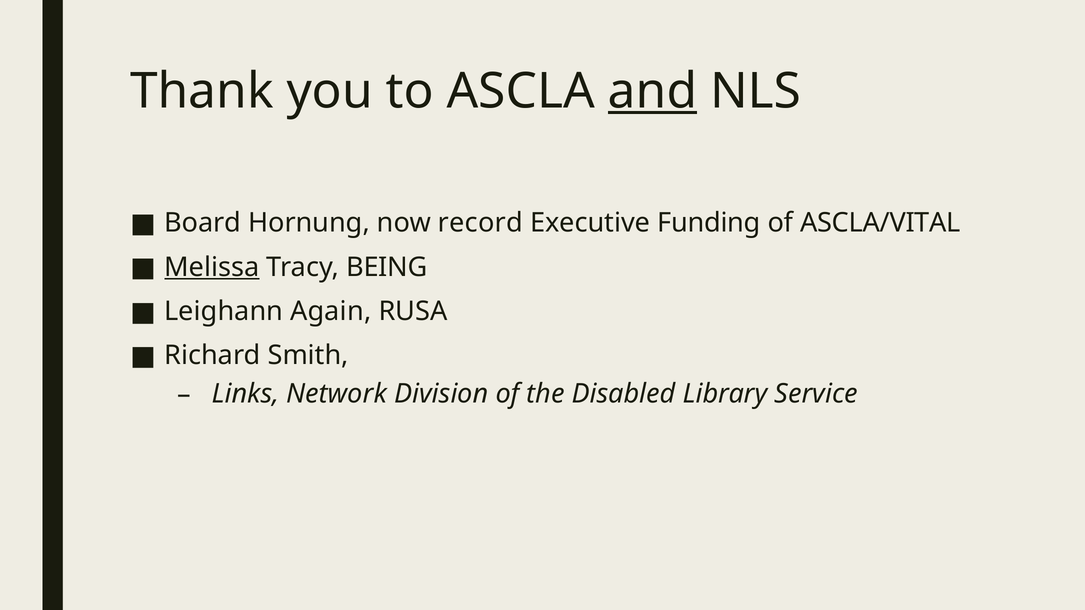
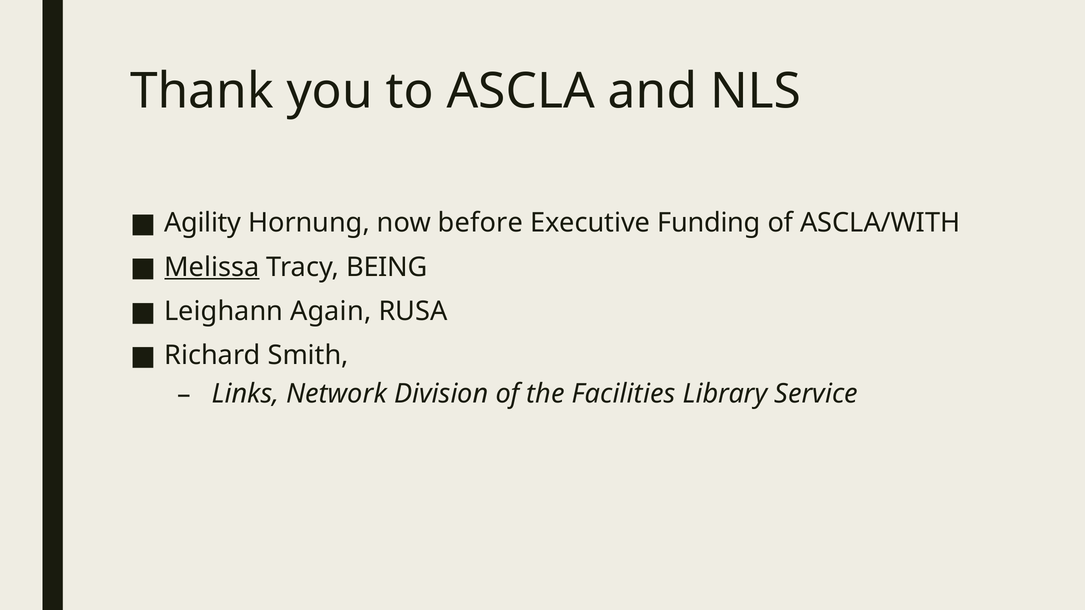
and underline: present -> none (653, 91)
Board: Board -> Agility (203, 223)
record: record -> before (480, 223)
ASCLA/VITAL: ASCLA/VITAL -> ASCLA/WITH (880, 223)
Disabled: Disabled -> Facilities (624, 394)
